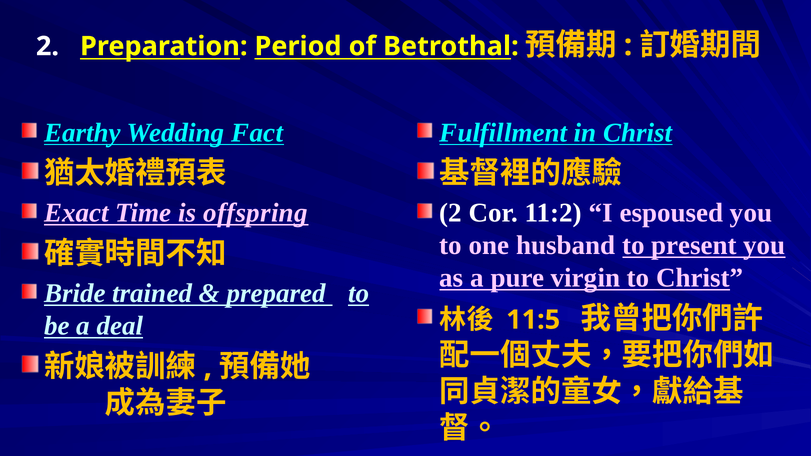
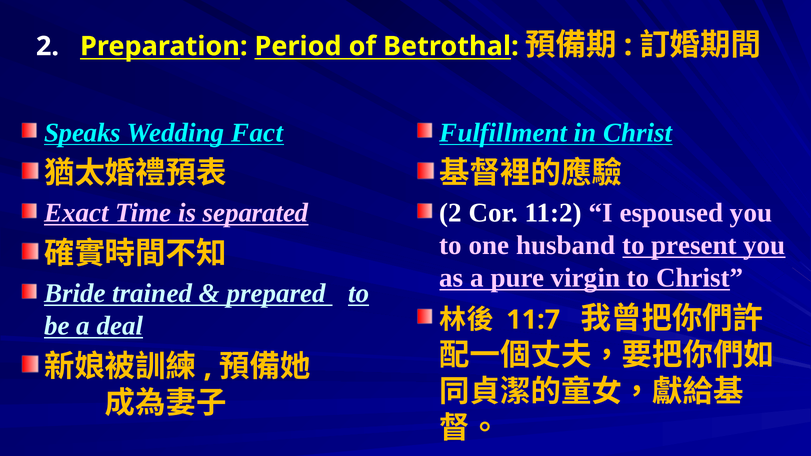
Earthy: Earthy -> Speaks (83, 133)
offspring: offspring -> separated (256, 213)
11:5: 11:5 -> 11:7 (533, 320)
